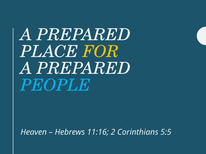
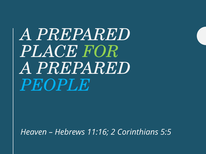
FOR colour: yellow -> light green (101, 52)
